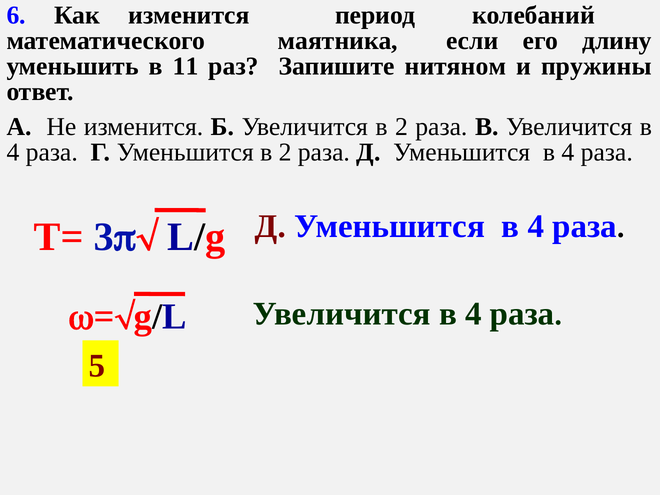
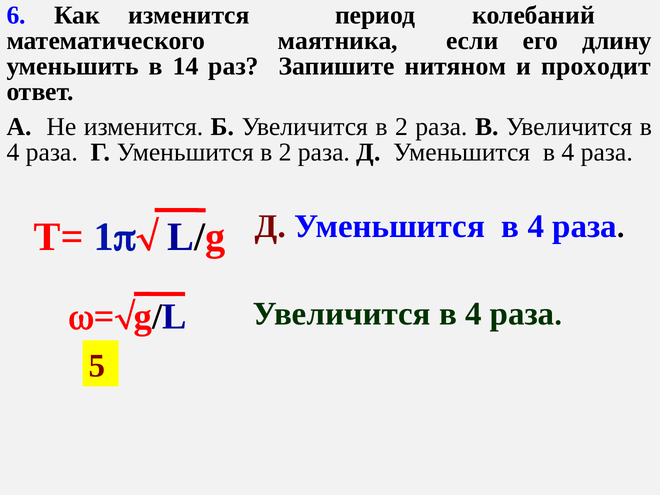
11: 11 -> 14 (186, 66)
пружины: пружины -> проходит (596, 66)
3: 3 -> 1 (104, 237)
